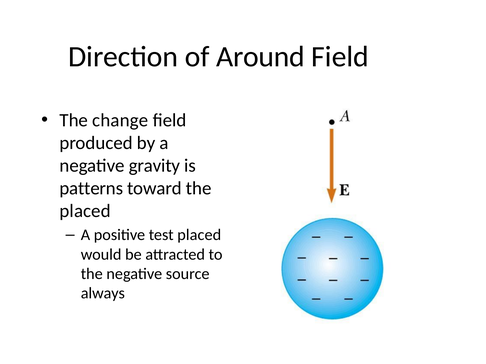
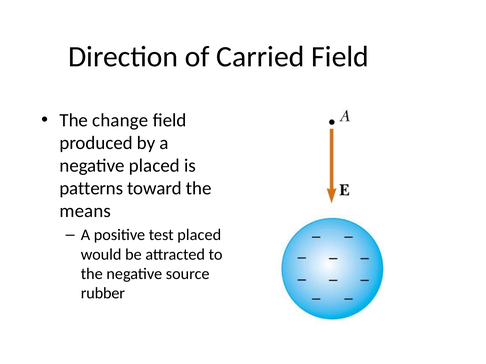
Around: Around -> Carried (260, 57)
negative gravity: gravity -> placed (154, 166)
placed: placed -> means (85, 211)
always: always -> rubber (103, 294)
